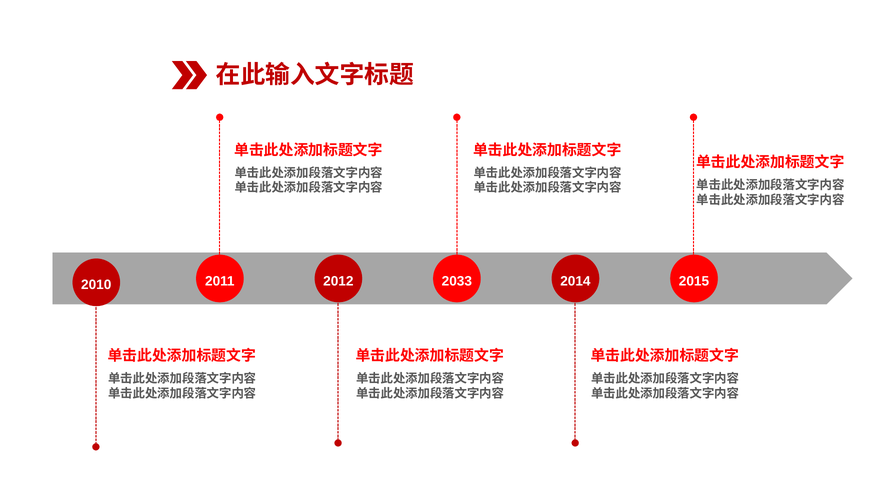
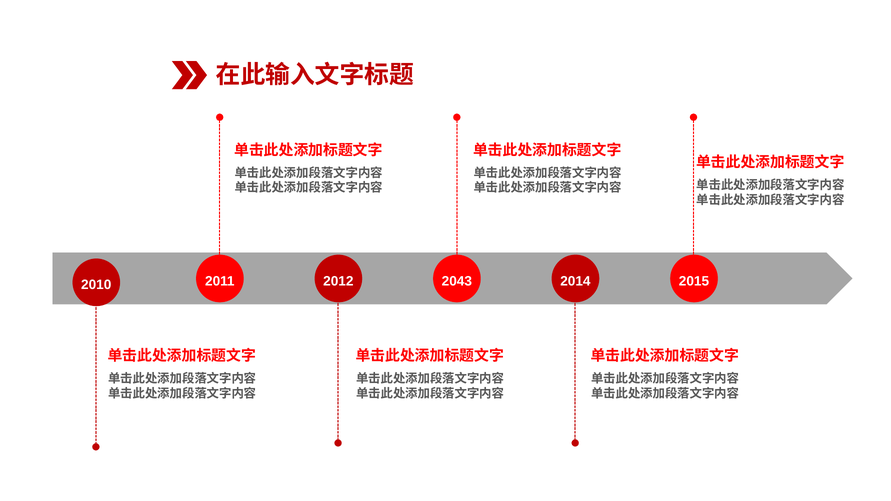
2033: 2033 -> 2043 (457, 281)
